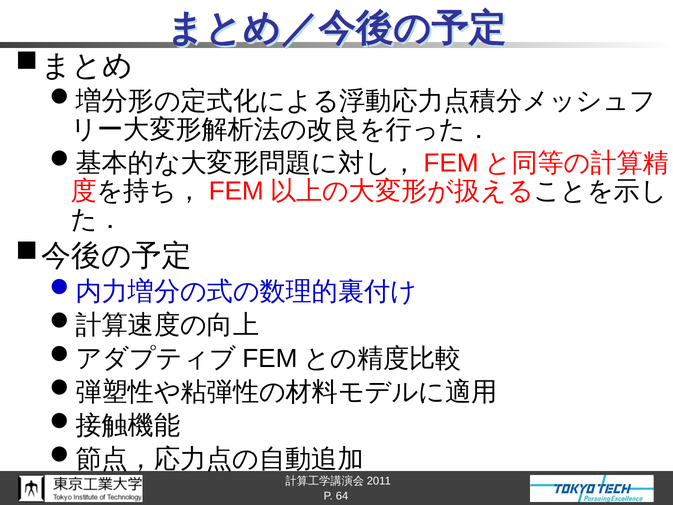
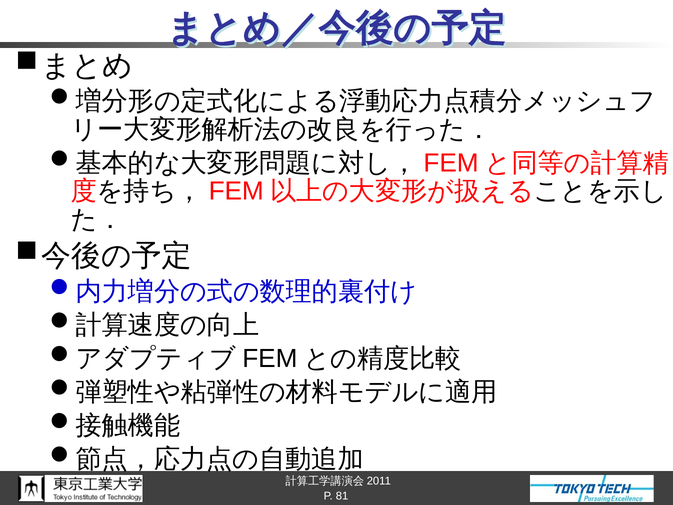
64: 64 -> 81 (342, 496)
